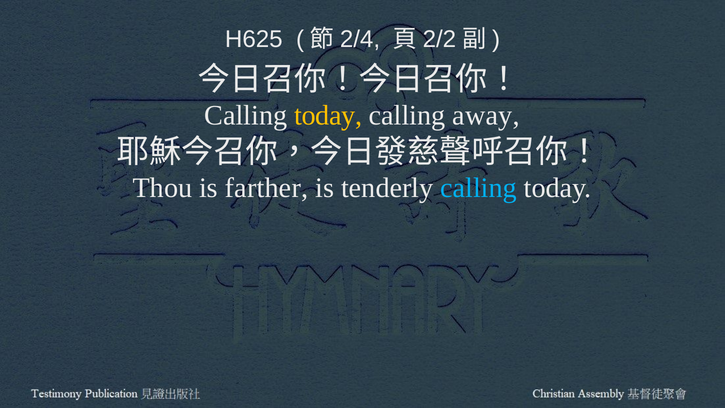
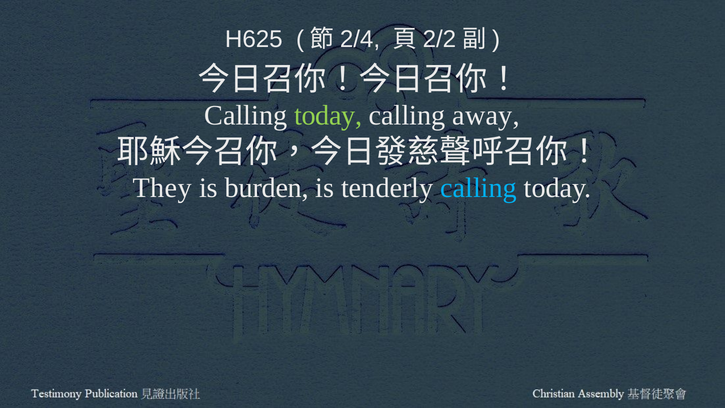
today colour: yellow -> light green (328, 116)
Thou: Thou -> They (162, 188)
farther: farther -> burden (267, 188)
